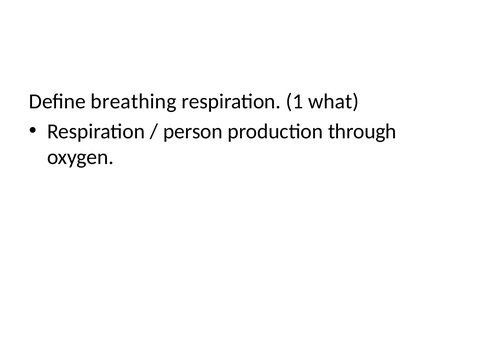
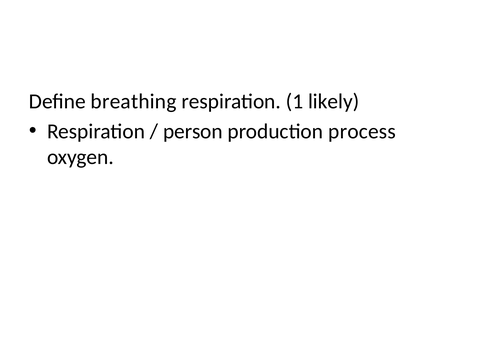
what: what -> likely (334, 101)
through: through -> process (362, 131)
